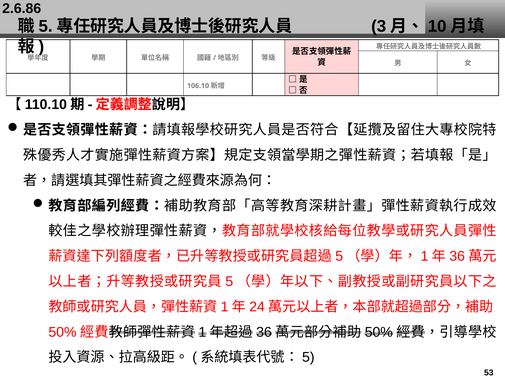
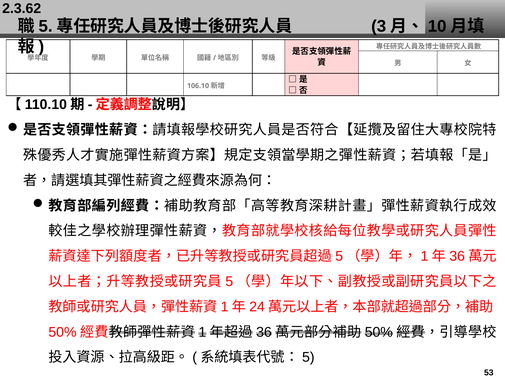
2.6.86: 2.6.86 -> 2.3.62 (22, 9)
